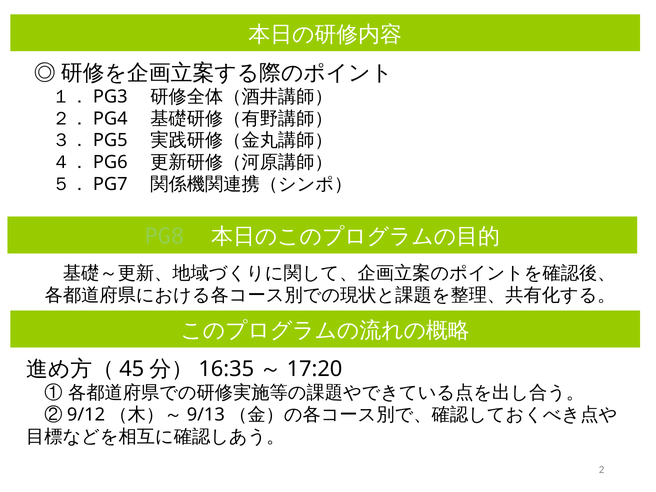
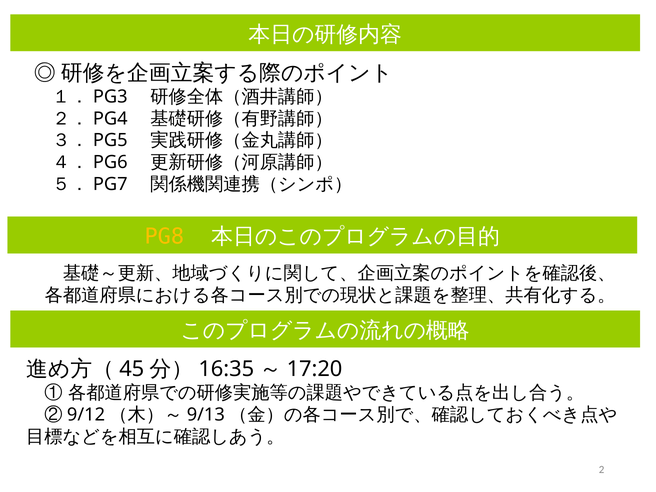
PG8 colour: light green -> yellow (164, 237)
